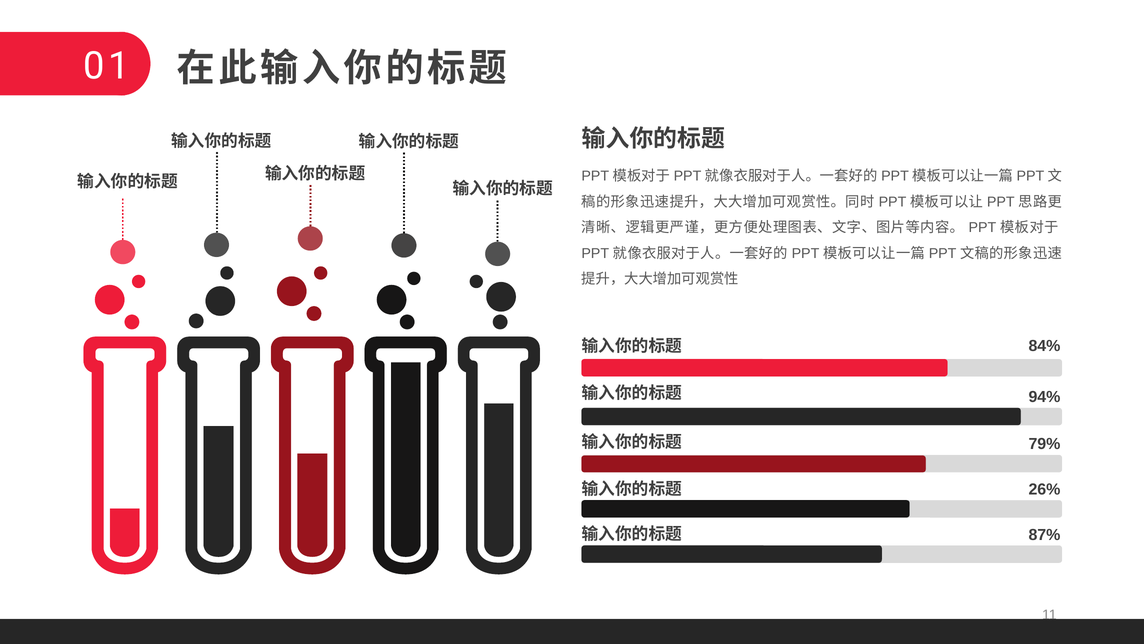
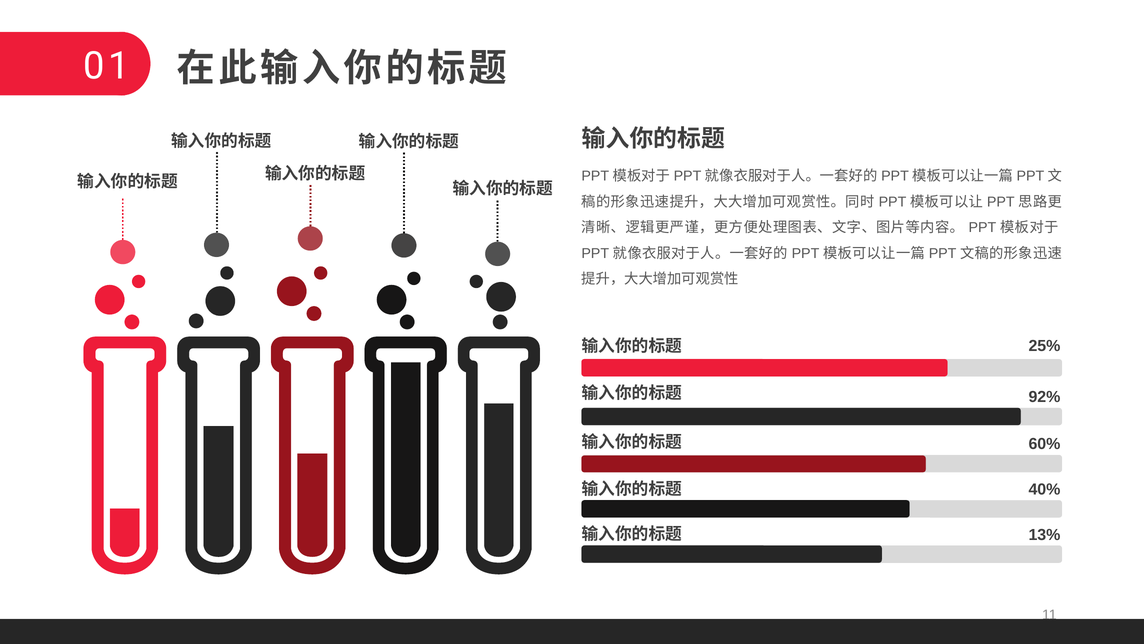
84%: 84% -> 25% (1044, 346)
94%: 94% -> 92% (1044, 397)
79%: 79% -> 60% (1044, 444)
26%: 26% -> 40% (1044, 489)
87%: 87% -> 13% (1044, 534)
